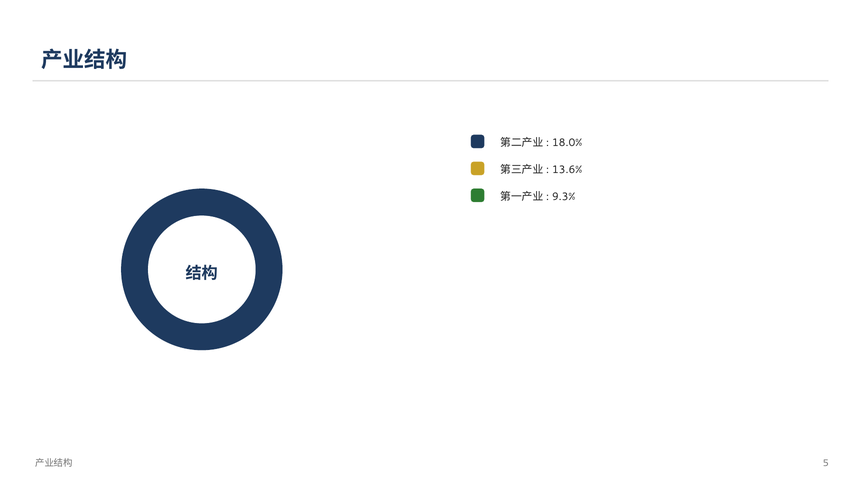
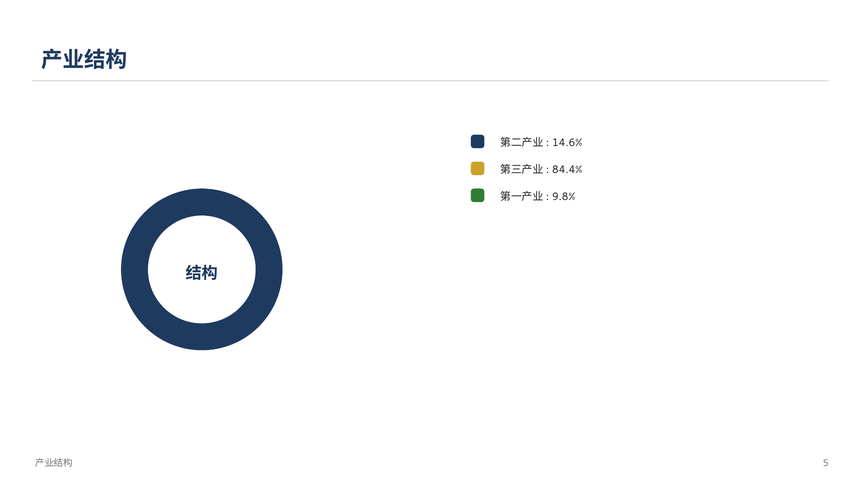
18.0%: 18.0% -> 14.6% (567, 143)
13.6%: 13.6% -> 84.4% (567, 170)
9.3%: 9.3% -> 9.8% (564, 196)
